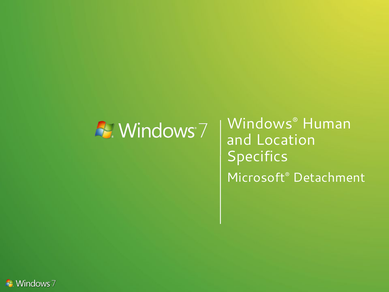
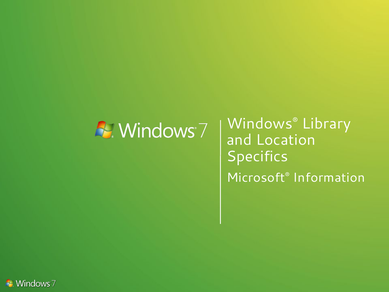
Human: Human -> Library (326, 123)
Detachment: Detachment -> Information (329, 178)
